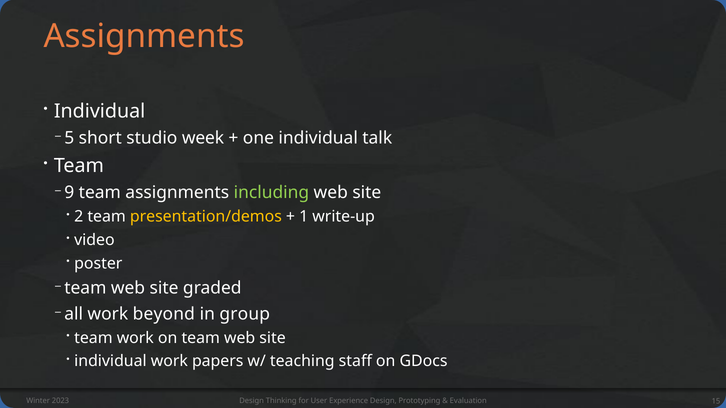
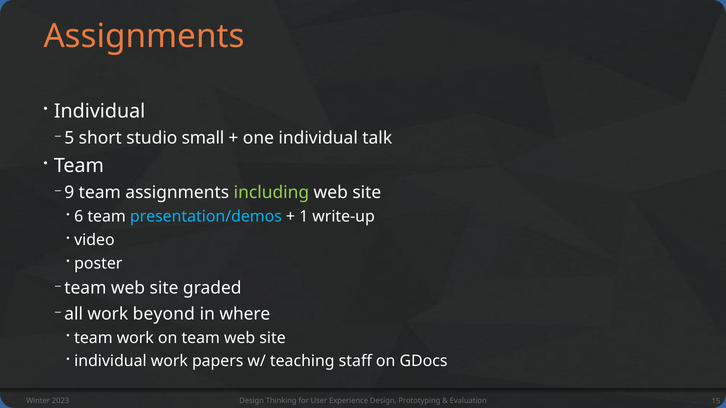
week: week -> small (203, 138)
2: 2 -> 6 (79, 217)
presentation/demos colour: yellow -> light blue (206, 217)
group: group -> where (245, 314)
